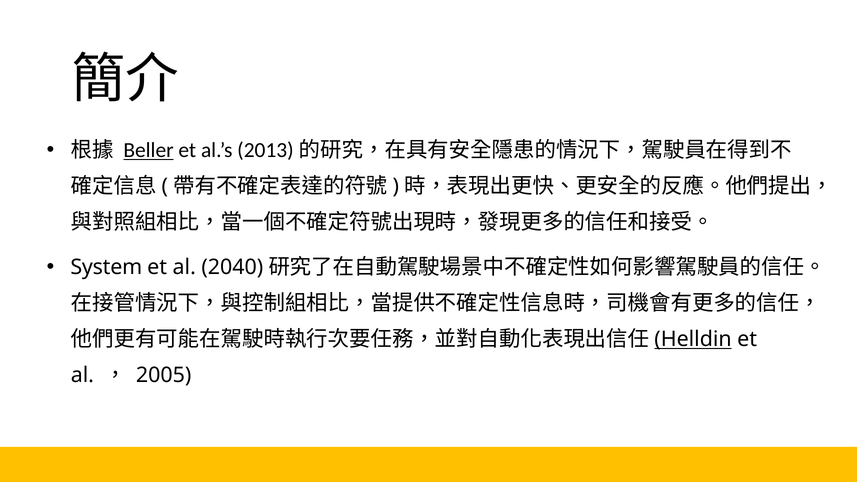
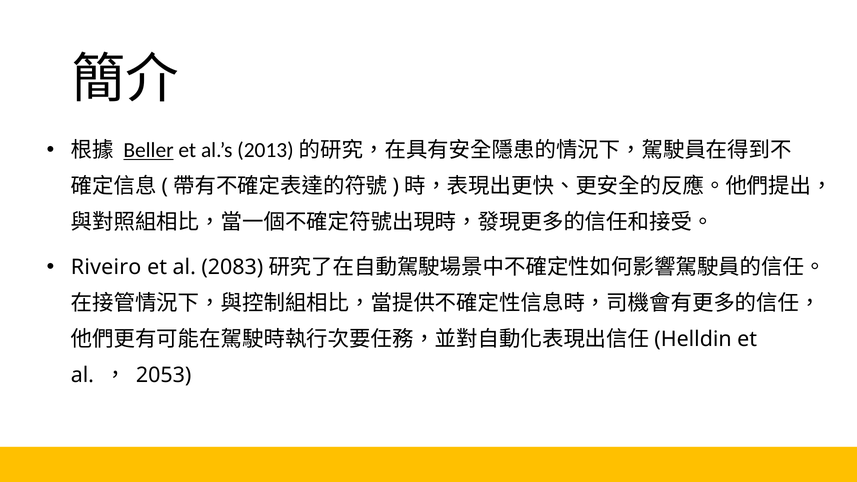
System: System -> Riveiro (106, 267)
2040: 2040 -> 2083 (232, 267)
Helldin underline: present -> none (693, 339)
2005: 2005 -> 2053 (164, 375)
